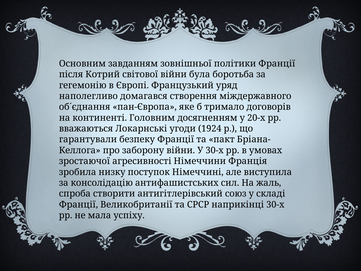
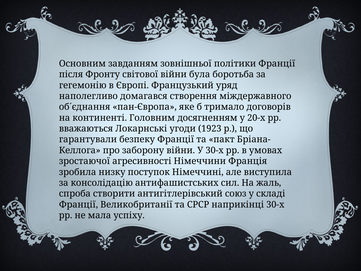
Котрий: Котрий -> Фронту (103, 74)
1924: 1924 -> 1923 (210, 129)
